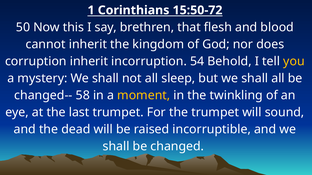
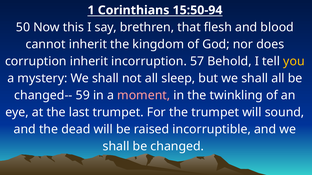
15:50-72: 15:50-72 -> 15:50-94 (197, 10)
54: 54 -> 57 (197, 61)
58: 58 -> 59 (83, 95)
moment colour: yellow -> pink (144, 95)
